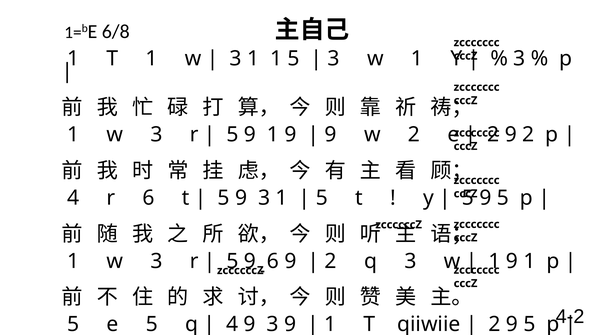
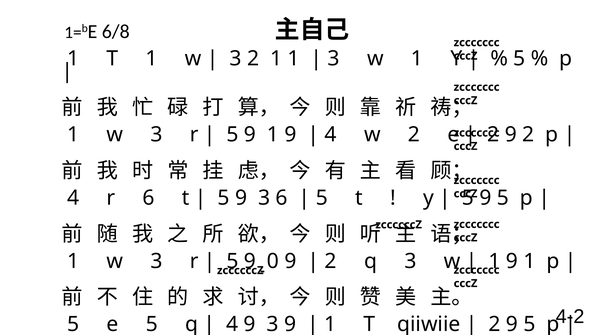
1: 1 -> 2 (253, 59)
1 5: 5 -> 1 (294, 59)
3: 3 -> 5 (519, 59)
9: 9 -> 4 (331, 135)
9 3 1: 1 -> 6 (282, 198)
6: 6 -> 0 (273, 261)
